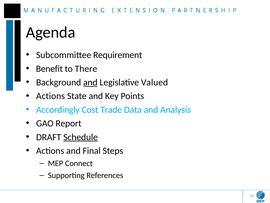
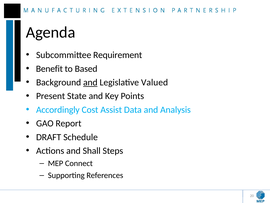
There: There -> Based (86, 69)
Actions: Actions -> Present (51, 96)
Trade: Trade -> Assist (111, 109)
Schedule underline: present -> none (81, 137)
Final: Final -> Shall (92, 150)
